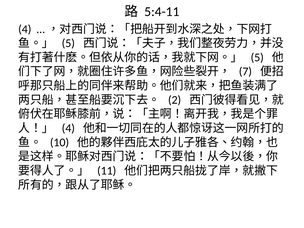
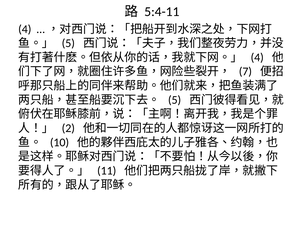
5: 5 -> 4 (257, 57)
2: 2 -> 5 (175, 100)
4: 4 -> 2 (68, 128)
